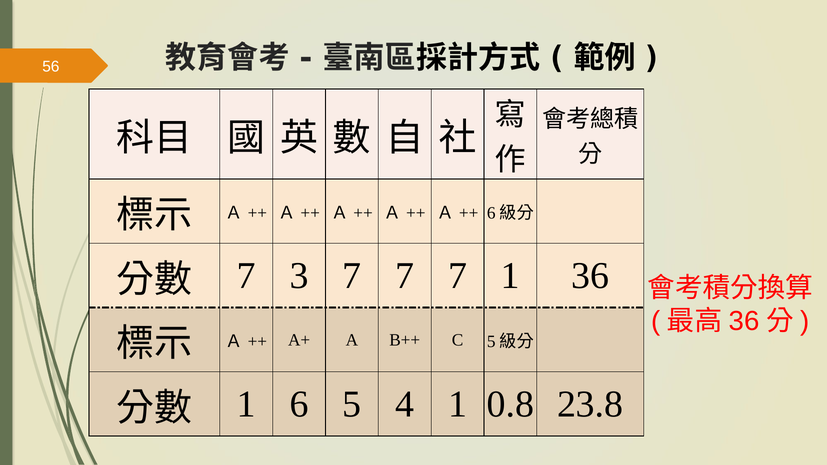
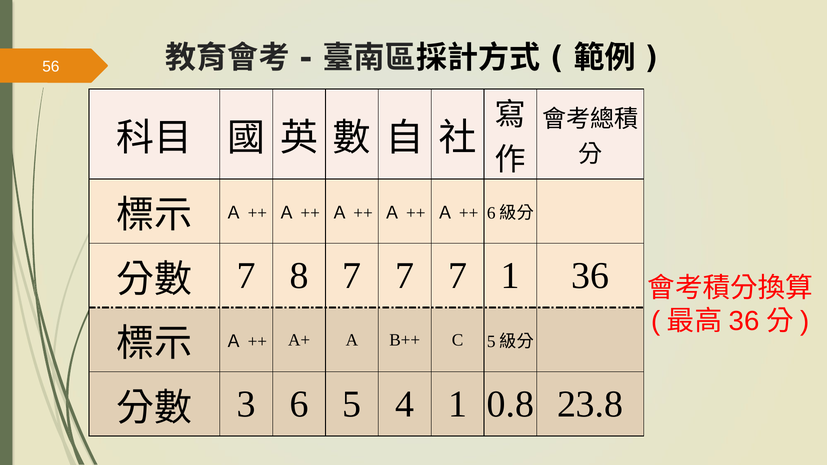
3: 3 -> 8 (299, 276)
1: 1 -> 3 (246, 405)
